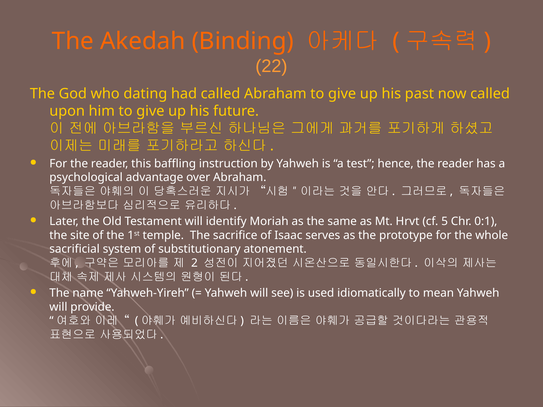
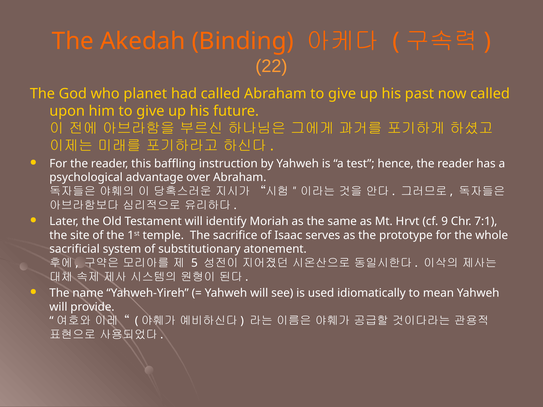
dating: dating -> planet (145, 94)
5: 5 -> 9 (445, 221)
0:1: 0:1 -> 7:1 (486, 221)
2: 2 -> 5 (194, 263)
